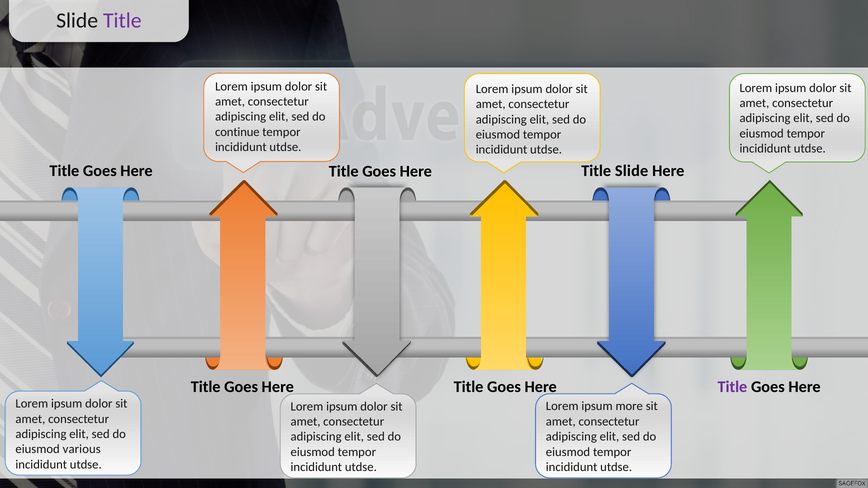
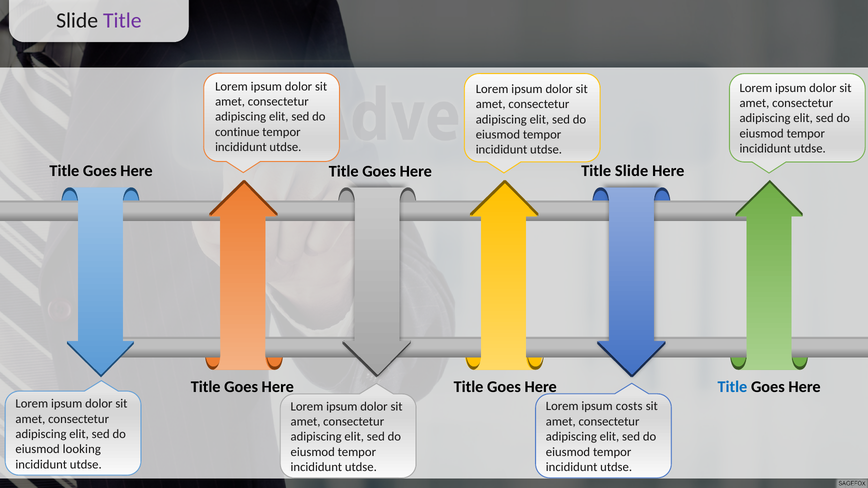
Title colour: purple -> blue (732, 387)
more: more -> costs (629, 406)
various: various -> looking (82, 449)
